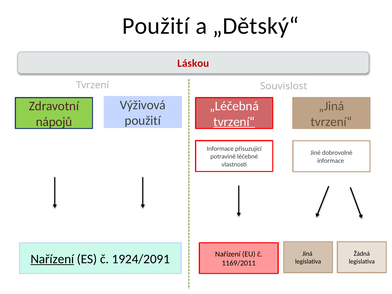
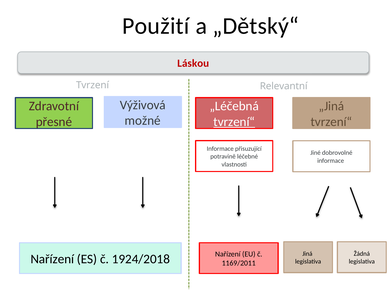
Souvislost: Souvislost -> Relevantní (284, 86)
použití: použití -> možné (143, 121)
nápojů: nápojů -> přesné (54, 122)
Nařízení underline: present -> none (52, 259)
1924/2091: 1924/2091 -> 1924/2018 (141, 259)
